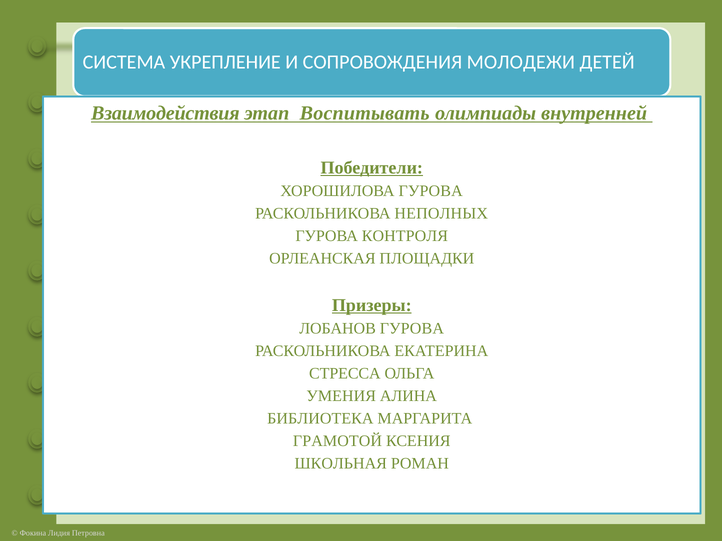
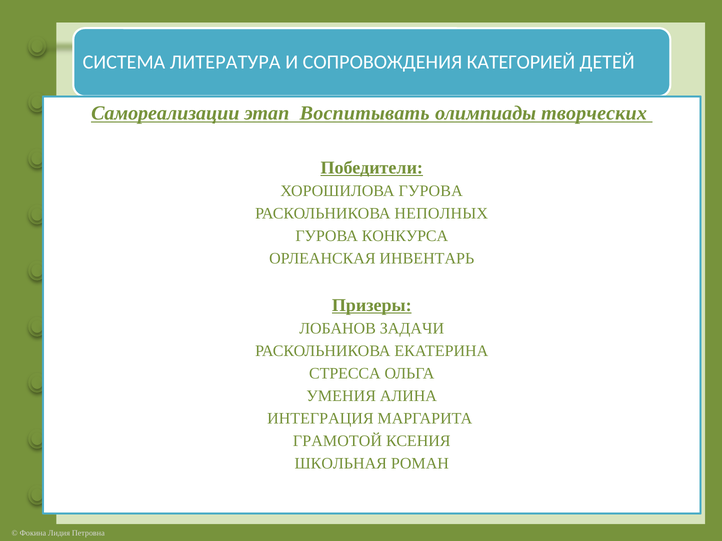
УКРЕПЛЕНИЕ: УКРЕПЛЕНИЕ -> ЛИТЕРАТУРА (225, 62)
МОЛОДЕЖИ: МОЛОДЕЖИ -> КАТЕГОРИЕЙ (521, 62)
Взаимодействия: Взаимодействия -> Самореализации (165, 113)
внутренней: внутренней -> творческих (594, 113)
КОНТРОЛЯ: КОНТРОЛЯ -> КОНКУРСА (405, 236)
ПЛОЩАДКИ: ПЛОЩАДКИ -> ИНВЕНТАРЬ (427, 259)
ЛОБАНОВ ГУРОВА: ГУРОВА -> ЗАДАЧИ (412, 329)
БИБЛИОТЕКА: БИБЛИОТЕКА -> ИНТЕГРАЦИЯ (320, 419)
